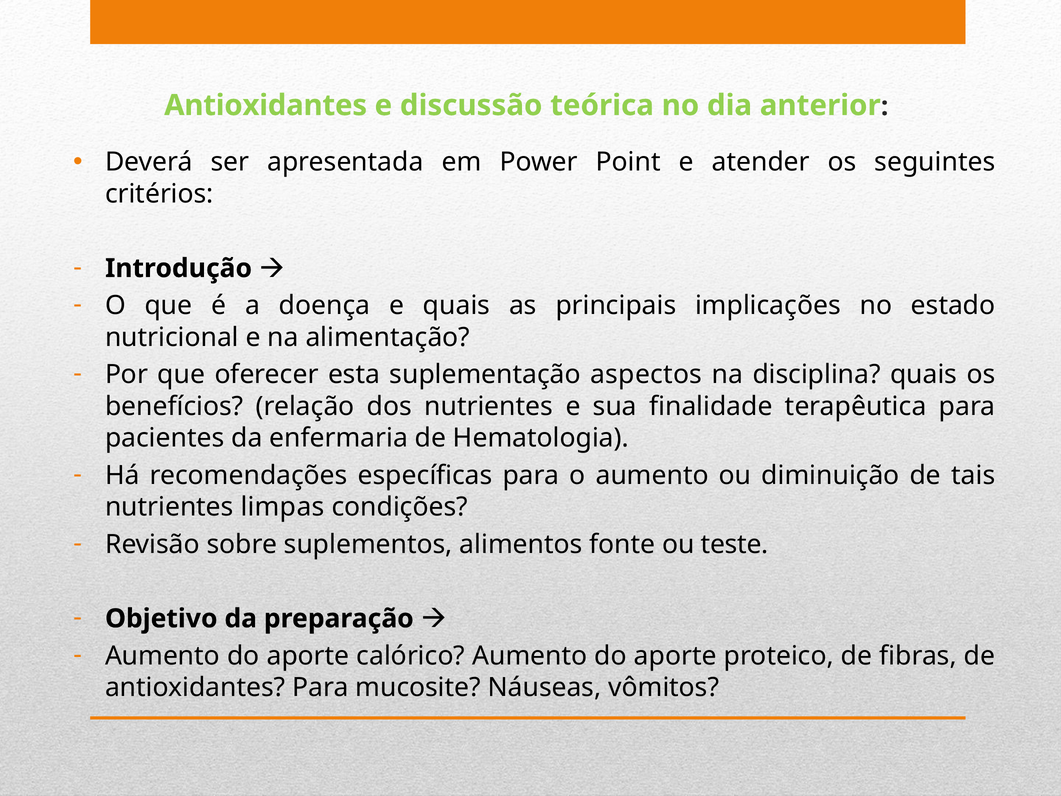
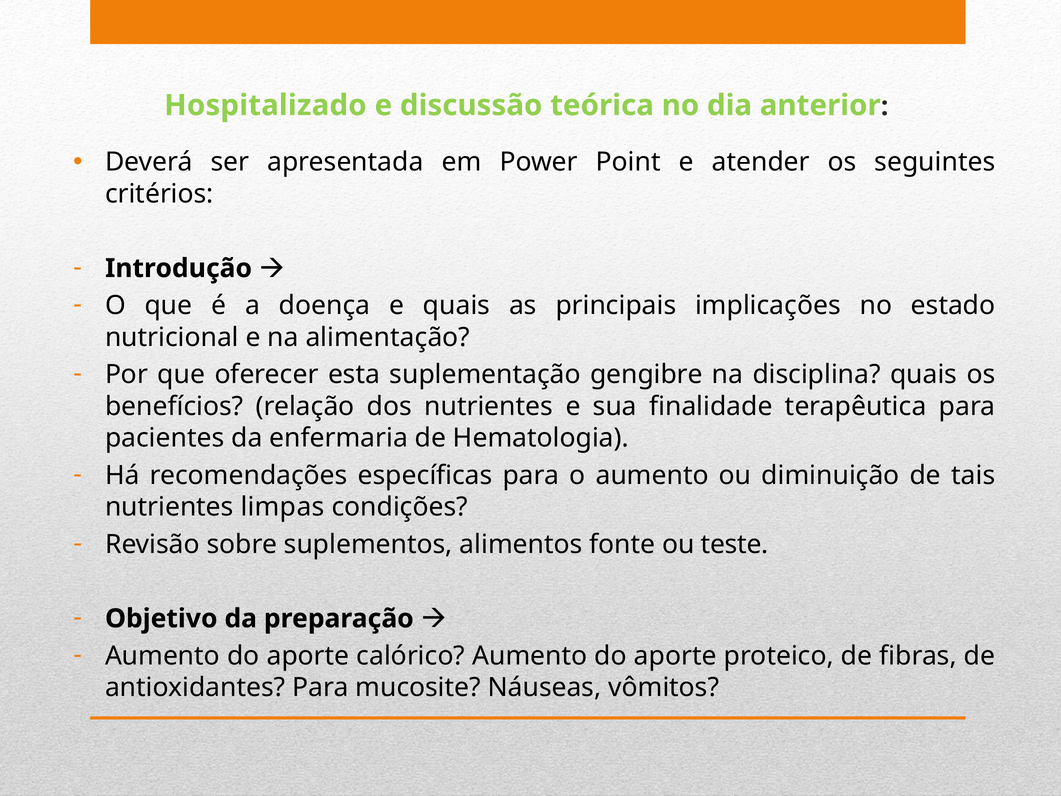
Antioxidantes: Antioxidantes -> Hospitalizado (265, 105)
aspectos: aspectos -> gengibre (646, 374)
